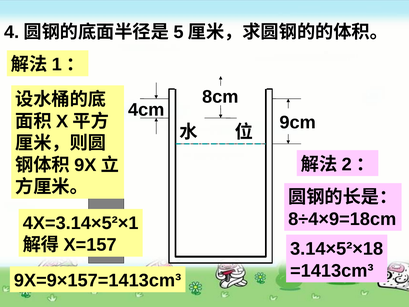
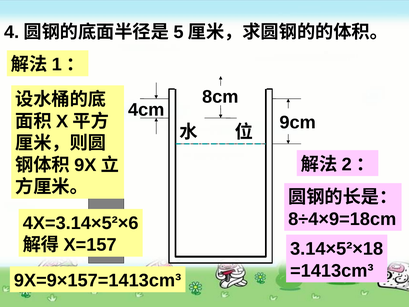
4X=3.14×5²×1: 4X=3.14×5²×1 -> 4X=3.14×5²×6 (81, 223)
